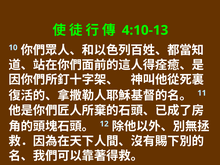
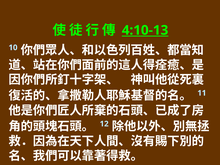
4:10-13 underline: none -> present (145, 30)
